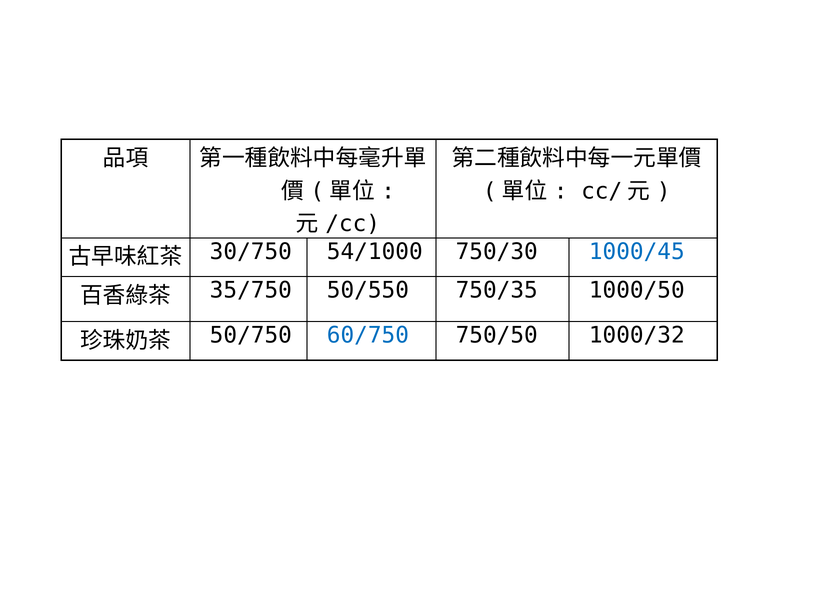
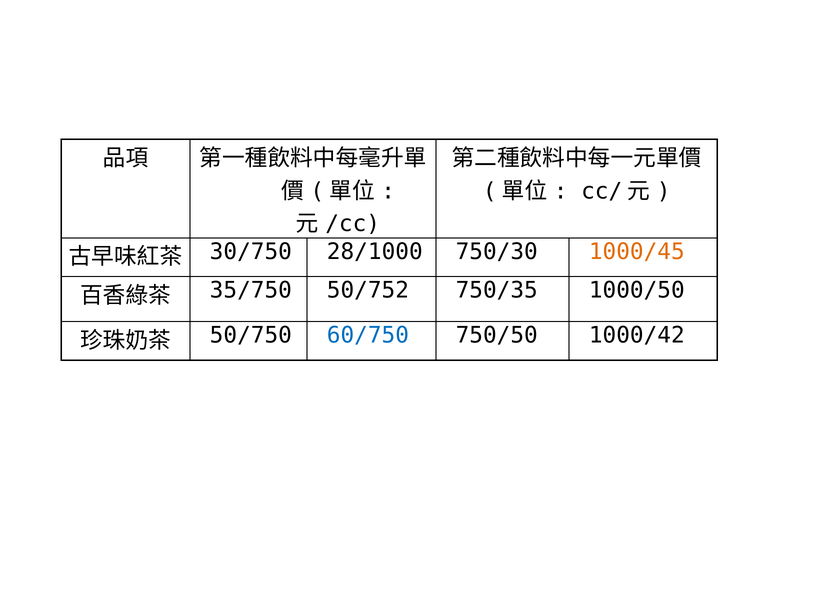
54/1000: 54/1000 -> 28/1000 (375, 252)
1000/45 colour: blue -> orange (637, 252)
50/550: 50/550 -> 50/752 (368, 290)
1000/32: 1000/32 -> 1000/42 (637, 335)
